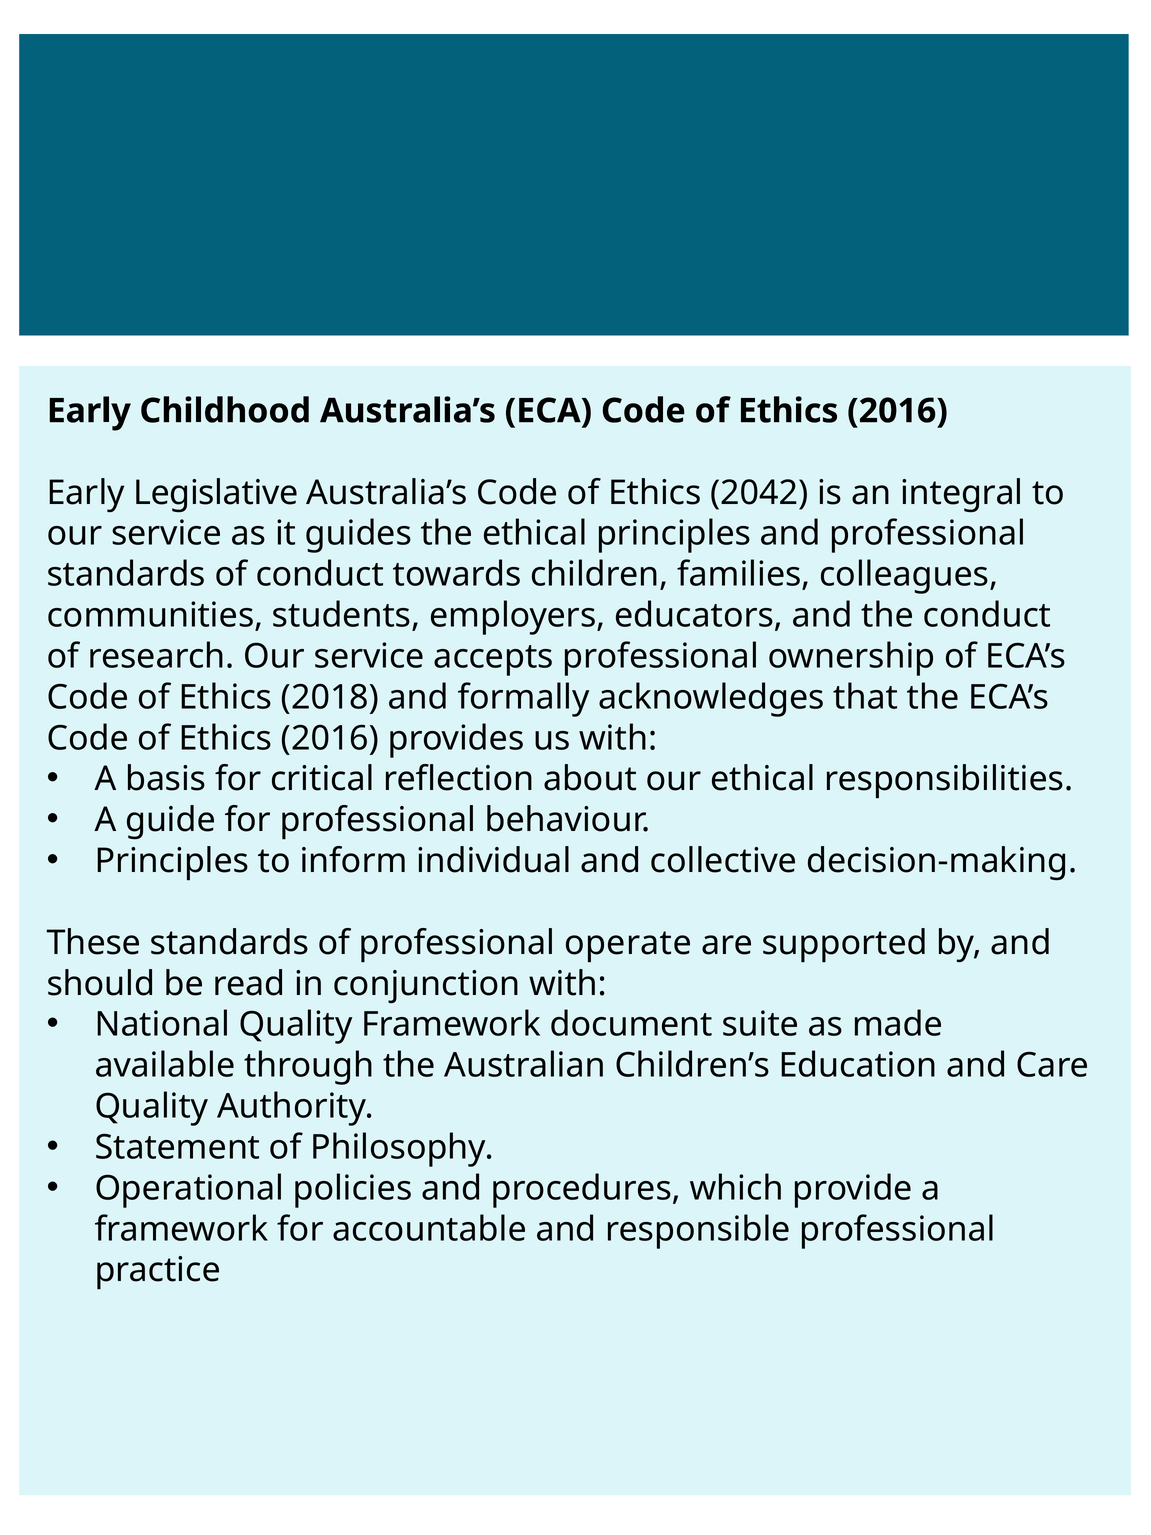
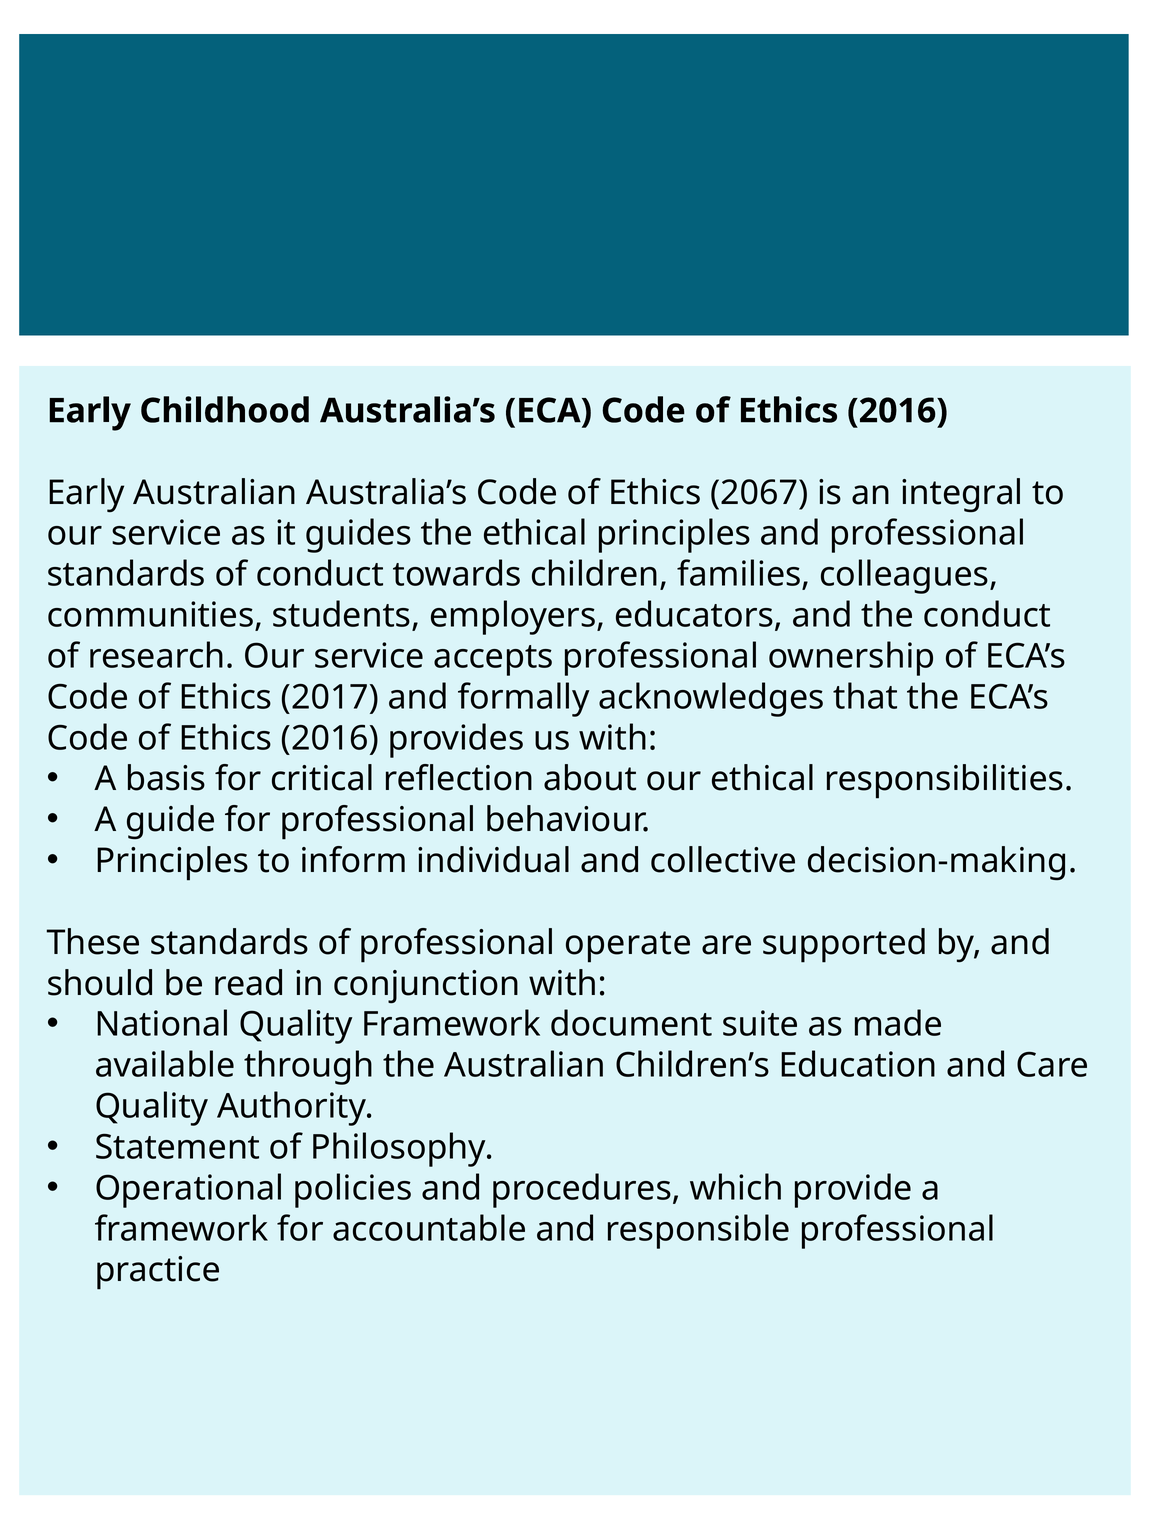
Early Legislative: Legislative -> Australian (215, 493)
2042: 2042 -> 2067 (759, 493)
2018: 2018 -> 2017 (330, 697)
